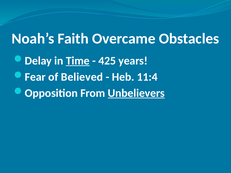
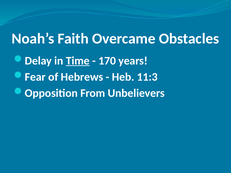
425: 425 -> 170 (107, 61)
Believed: Believed -> Hebrews (82, 77)
11:4: 11:4 -> 11:3 (147, 77)
Unbelievers underline: present -> none (136, 93)
